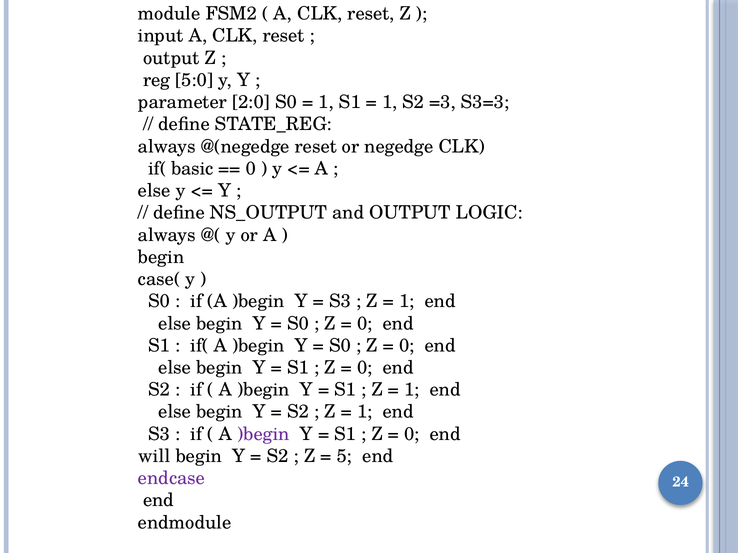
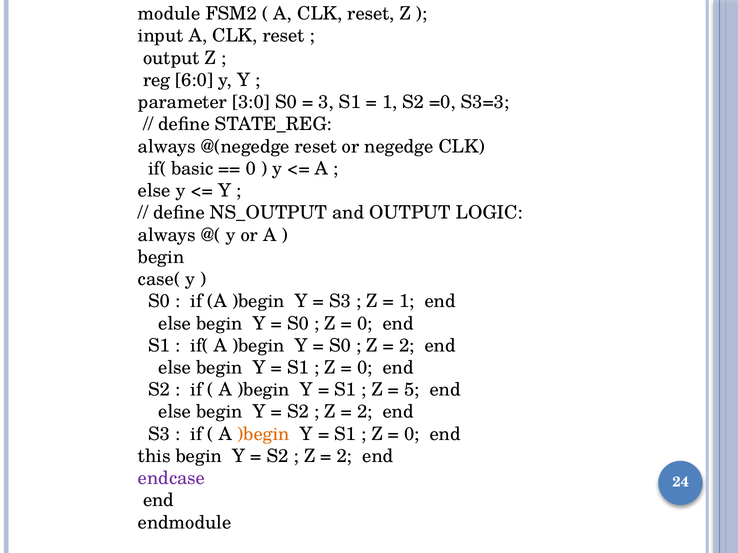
5:0: 5:0 -> 6:0 (194, 80)
2:0: 2:0 -> 3:0 (251, 102)
1: 1 -> 3 (326, 102)
=3: =3 -> =0 (443, 102)
0: 0 -> 2 (407, 346)
1: 1 -> 5 (412, 390)
1: 1 -> 2 (365, 412)
)begin colour: purple -> orange (263, 434)
will: will -> this (154, 457)
5: 5 -> 2 (344, 457)
